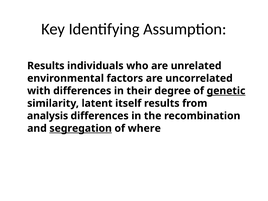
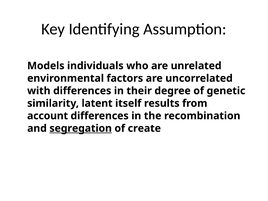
Results: Results -> Models (46, 66)
genetic underline: present -> none (226, 91)
analysis: analysis -> account (48, 116)
where: where -> create (144, 128)
